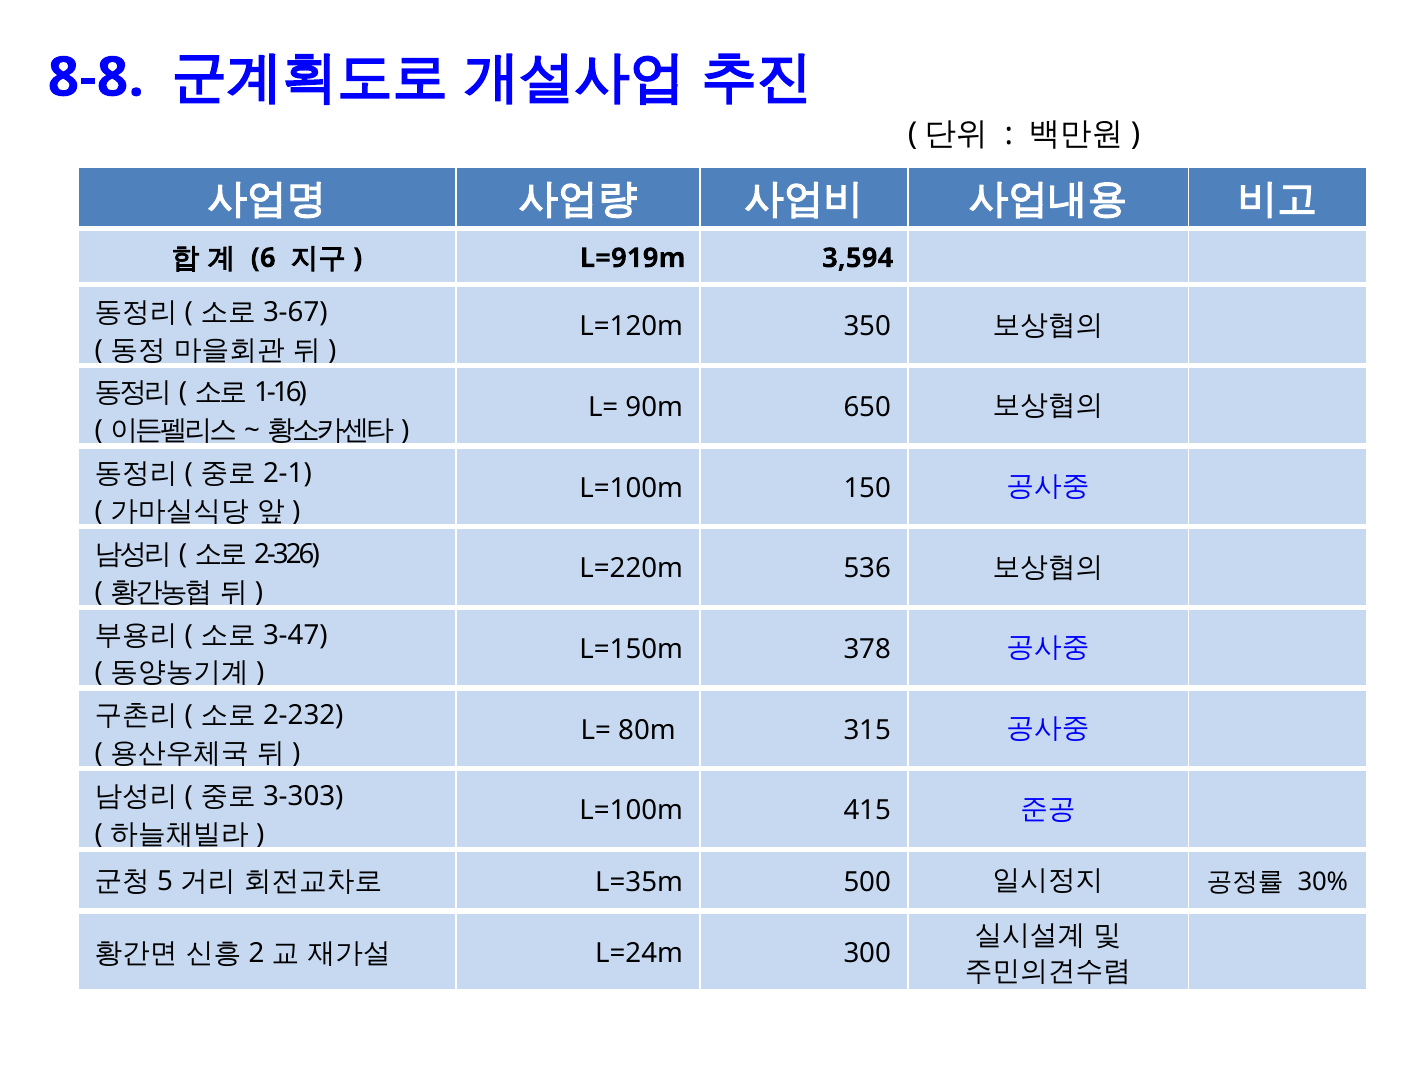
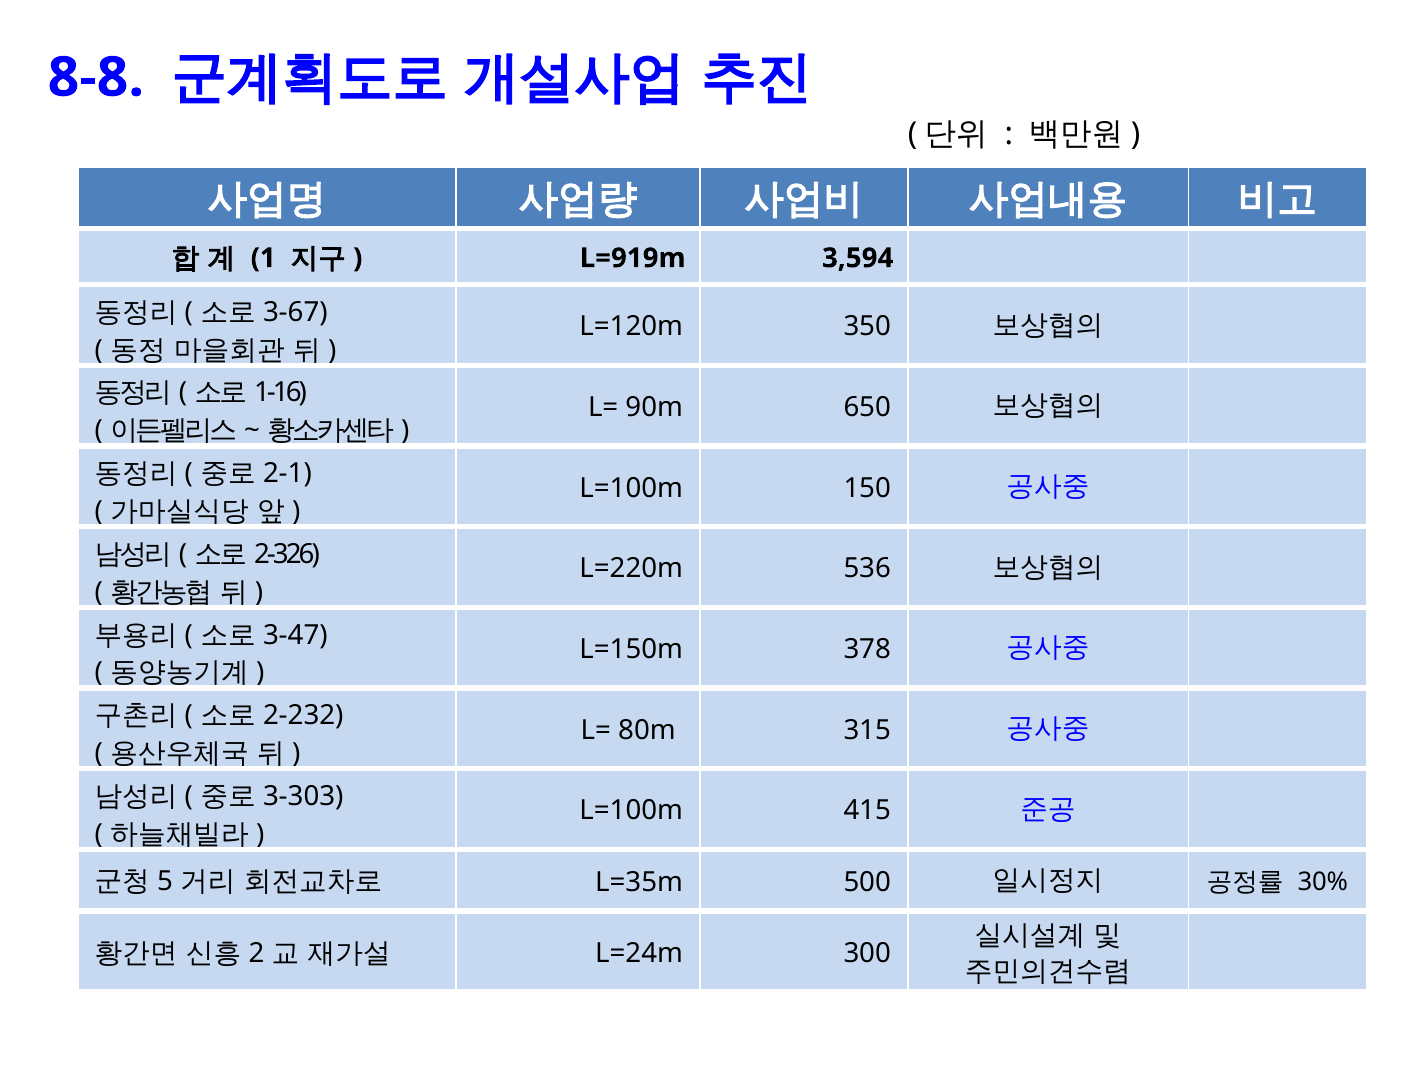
6: 6 -> 1 (263, 258)
